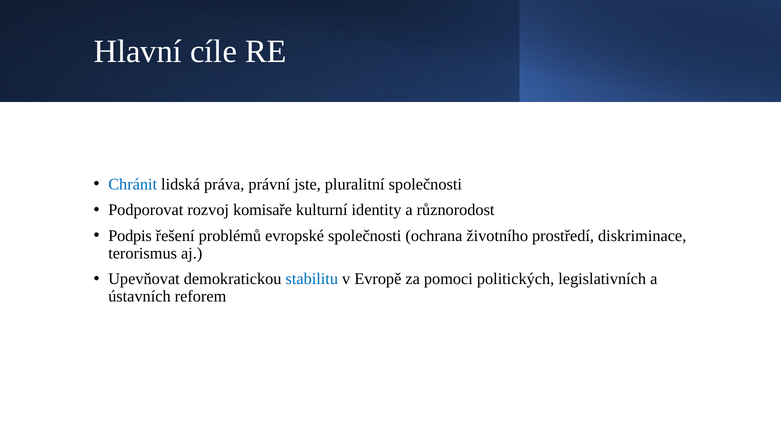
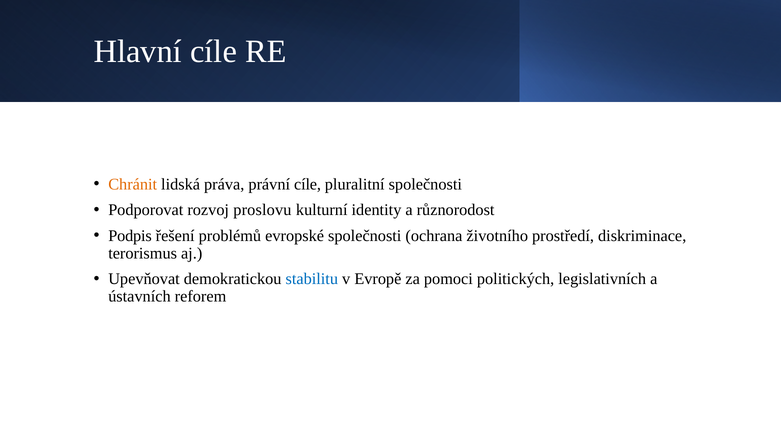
Chránit colour: blue -> orange (133, 184)
právní jste: jste -> cíle (308, 184)
komisaře: komisaře -> proslovu (262, 210)
